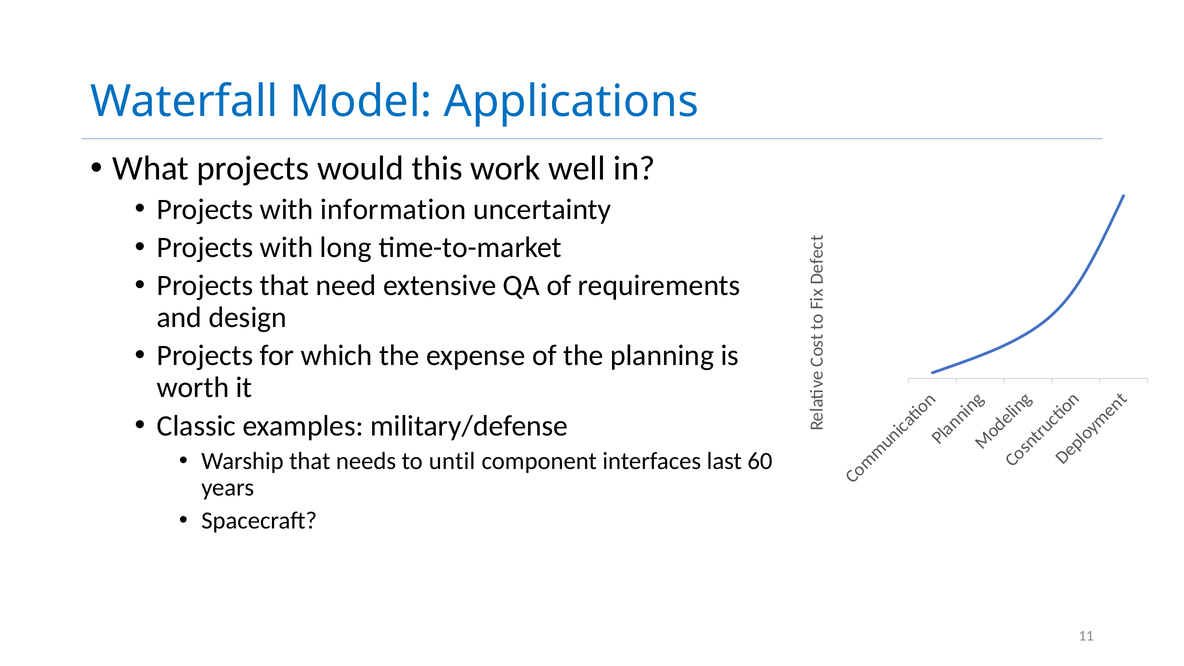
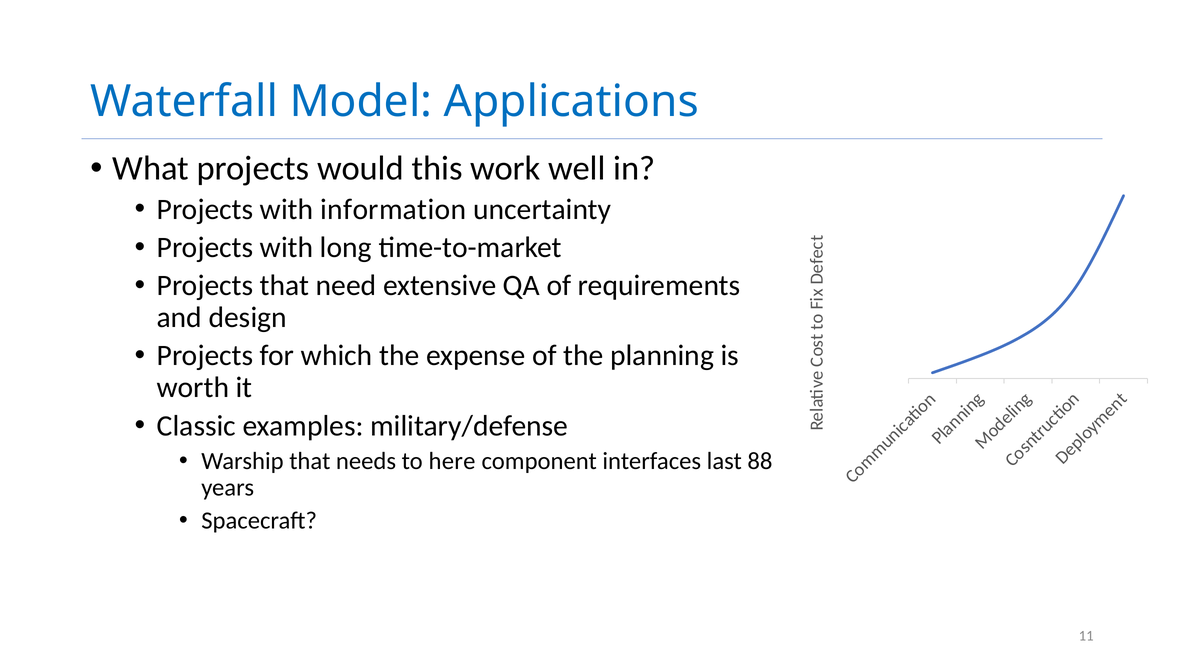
until: until -> here (452, 461)
60: 60 -> 88 (760, 461)
